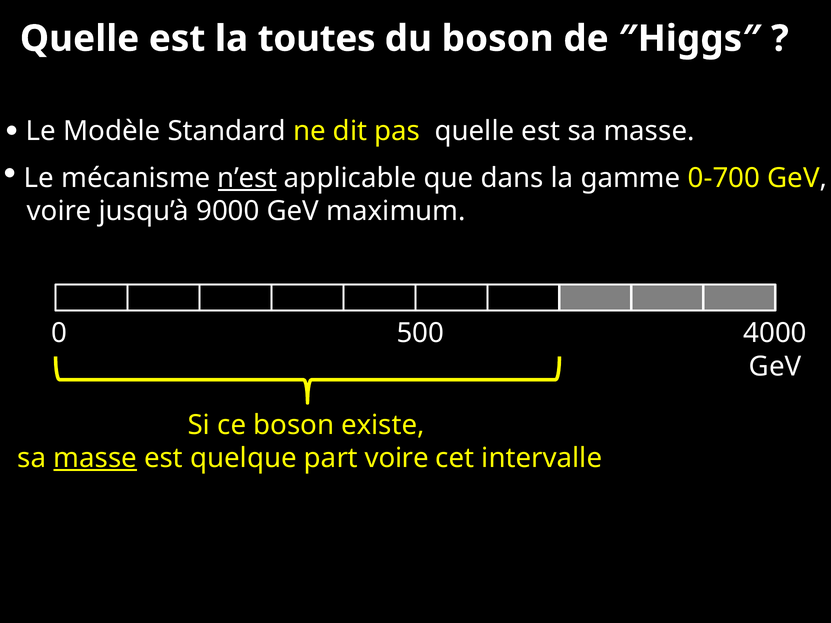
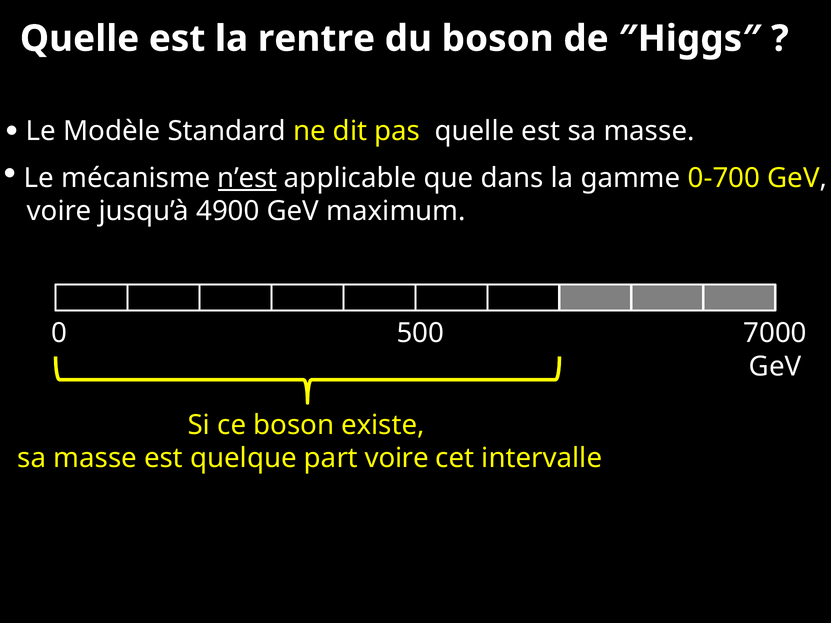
toutes: toutes -> rentre (316, 39)
9000: 9000 -> 4900 (228, 211)
4000: 4000 -> 7000 (775, 333)
masse underline: present -> none (95, 458)
